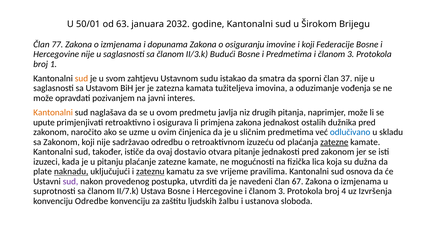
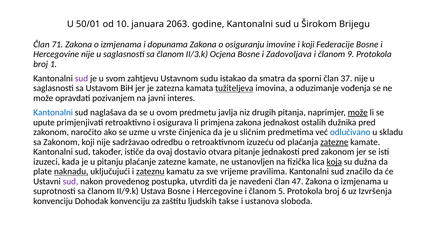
63: 63 -> 10 (123, 24)
2032: 2032 -> 2063 (178, 24)
77: 77 -> 71 (57, 44)
Budući: Budući -> Ocjena (223, 54)
i Predmetima: Predmetima -> Zadovoljava (289, 54)
3: 3 -> 9 (351, 54)
sud colour: orange -> purple (81, 78)
tužiteljeva underline: none -> present (234, 88)
Kantonalni colour: orange -> blue (53, 112)
može underline: none -> present (358, 112)
ovim: ovim -> vrste (167, 132)
mogućnosti: mogućnosti -> ustanovljen (253, 162)
koja underline: none -> present (334, 162)
osnova: osnova -> značilo (359, 171)
67: 67 -> 47 (298, 181)
II/7.k: II/7.k -> II/9.k (128, 191)
Hercegovine i članom 3: 3 -> 5 (282, 191)
4: 4 -> 6 (344, 191)
Odredbe: Odredbe -> Dohodak (92, 201)
žalbu: žalbu -> takse (229, 201)
